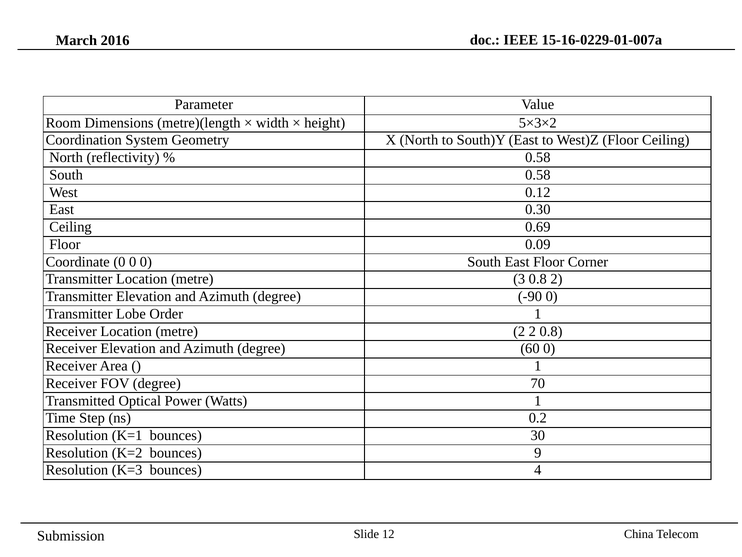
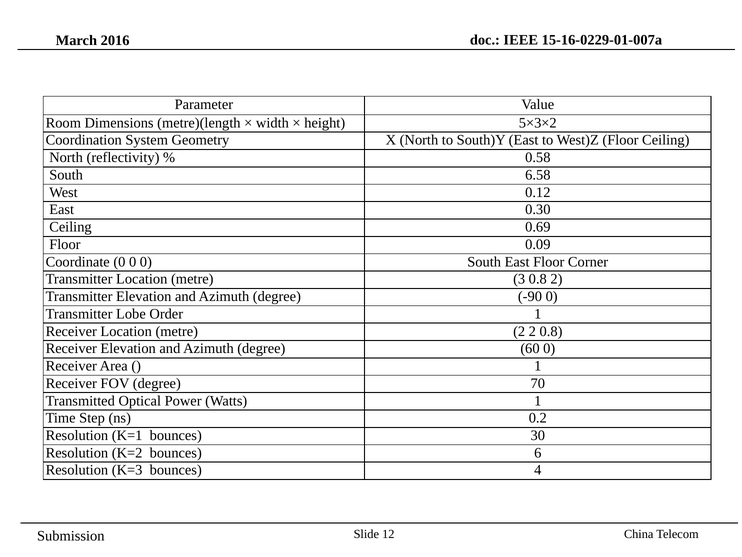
South 0.58: 0.58 -> 6.58 (538, 175)
9: 9 -> 6 (538, 452)
